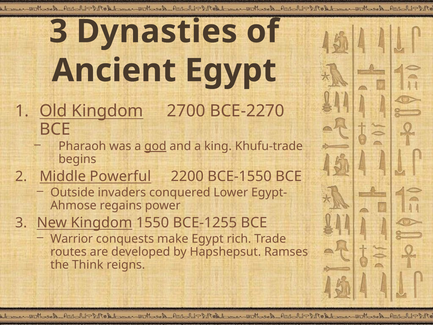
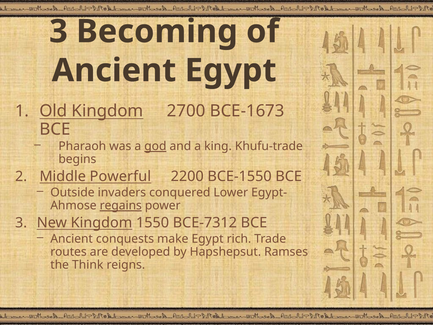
Dynasties: Dynasties -> Becoming (157, 31)
BCE-2270: BCE-2270 -> BCE-1673 (247, 111)
regains underline: none -> present (121, 205)
BCE-1255: BCE-1255 -> BCE-7312 (205, 223)
Warrior: Warrior -> Ancient (72, 239)
